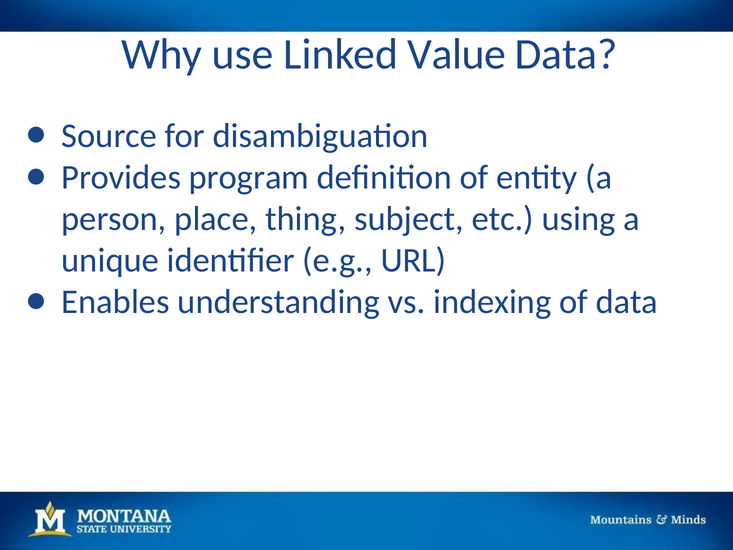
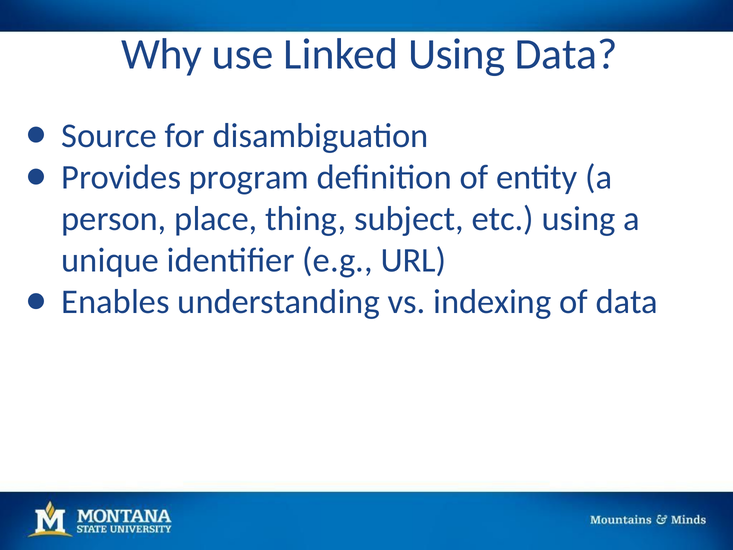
Linked Value: Value -> Using (457, 54)
